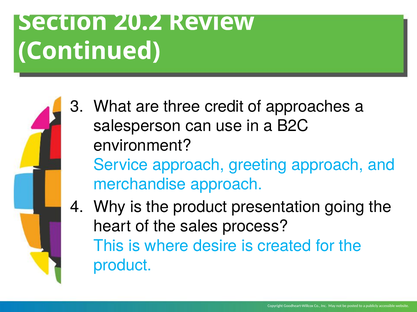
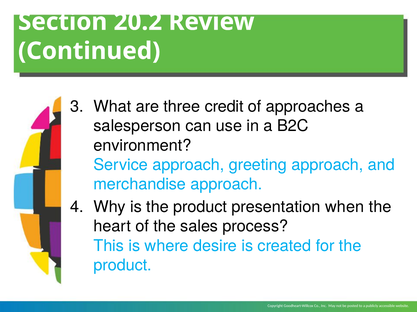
going: going -> when (345, 207)
